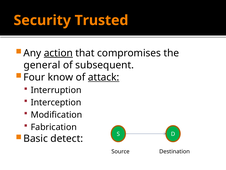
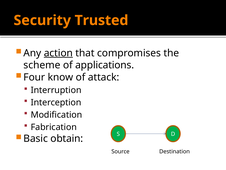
general: general -> scheme (42, 65)
subsequent: subsequent -> applications (105, 65)
attack underline: present -> none (104, 77)
detect: detect -> obtain (67, 138)
